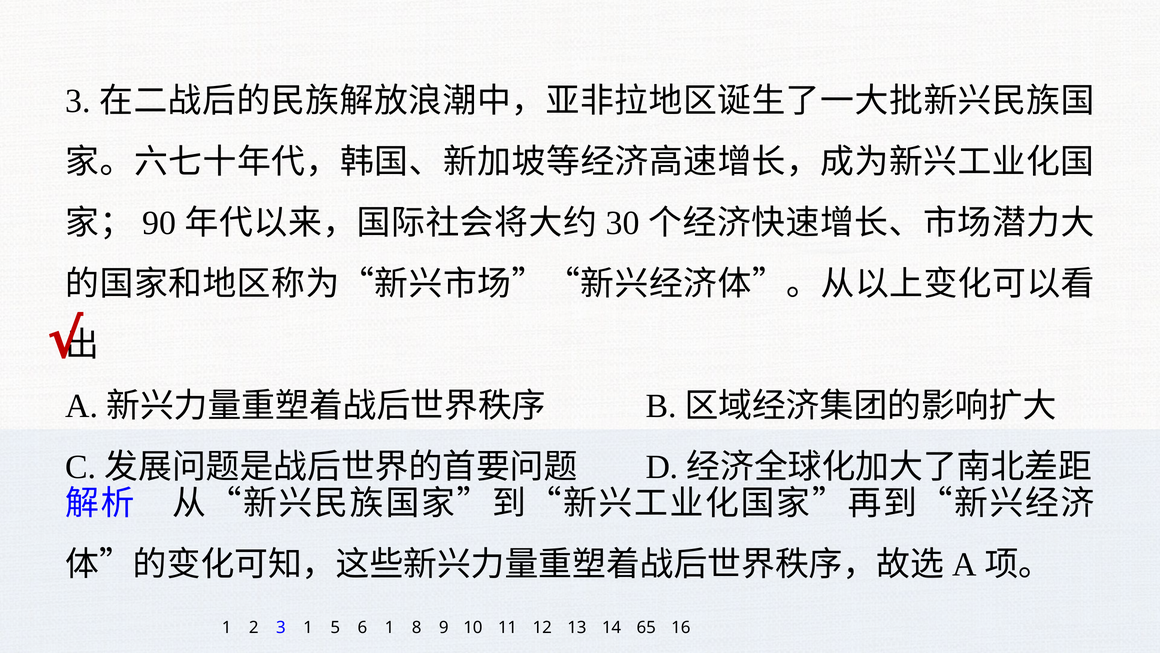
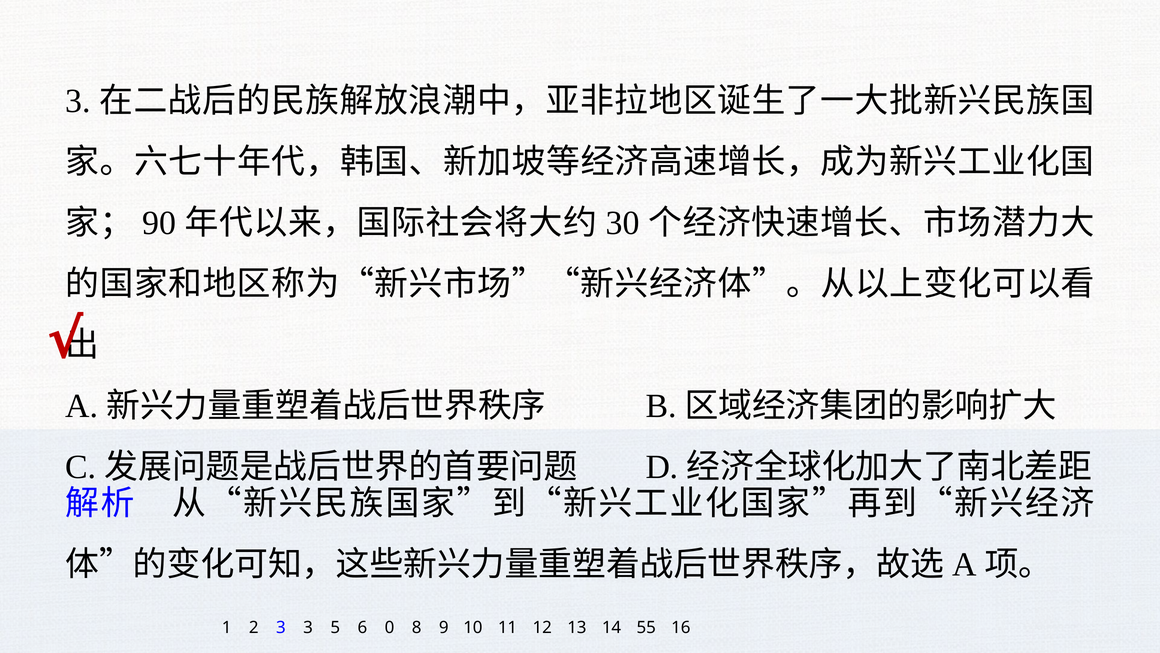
3 1: 1 -> 3 (308, 627)
6 1: 1 -> 0 (389, 627)
65: 65 -> 55 (646, 627)
